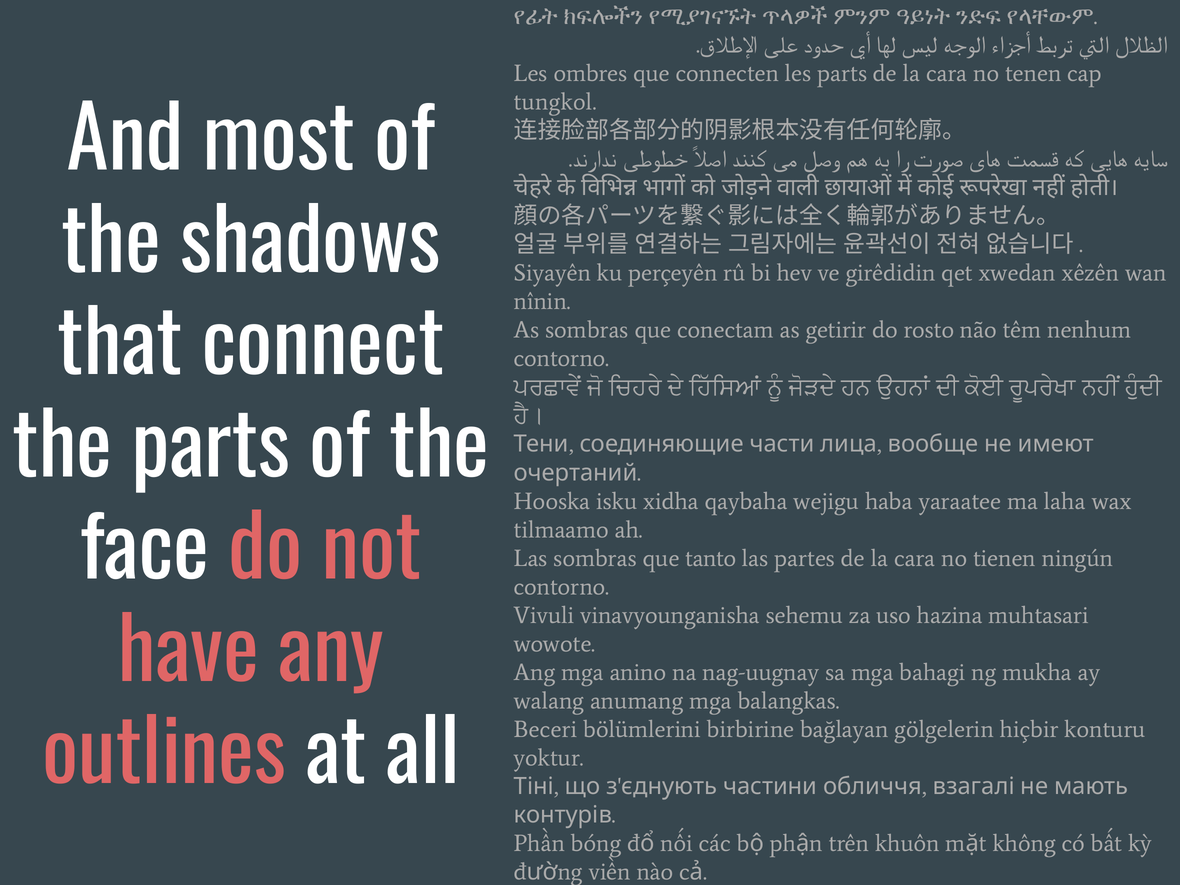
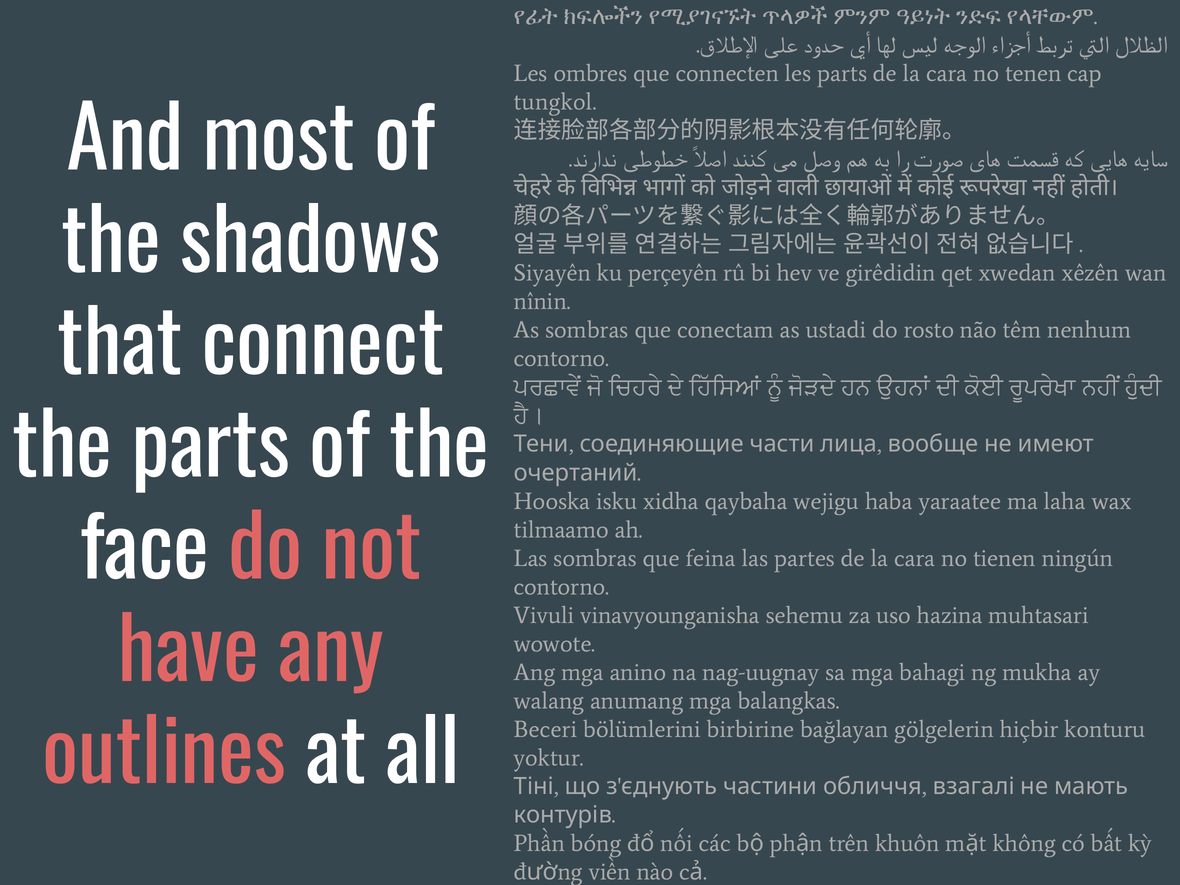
getirir: getirir -> ustadi (836, 330)
tanto: tanto -> feina (711, 558)
